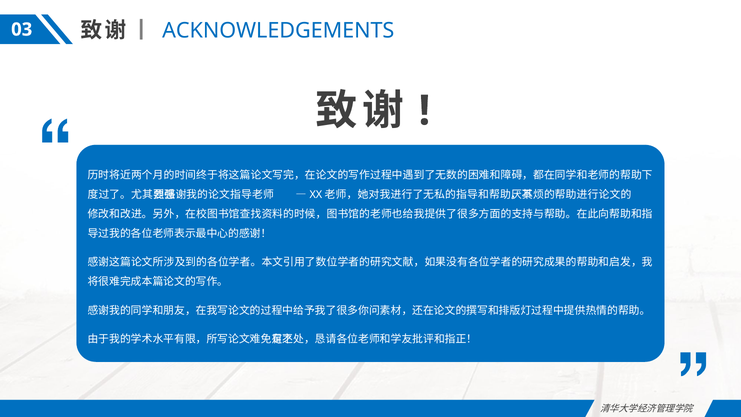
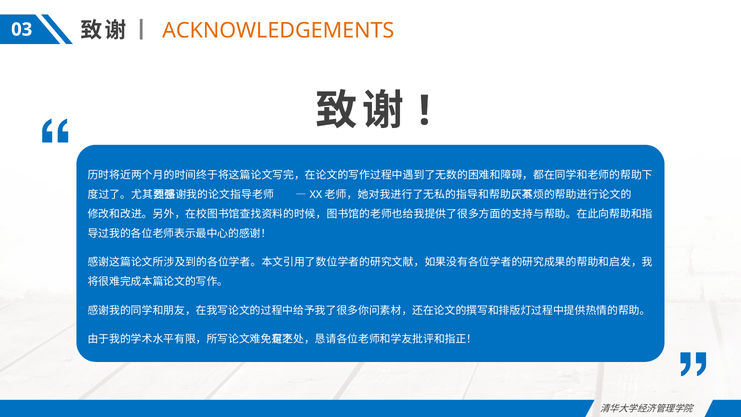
ACKNOWLEDGEMENTS colour: blue -> orange (278, 31)
